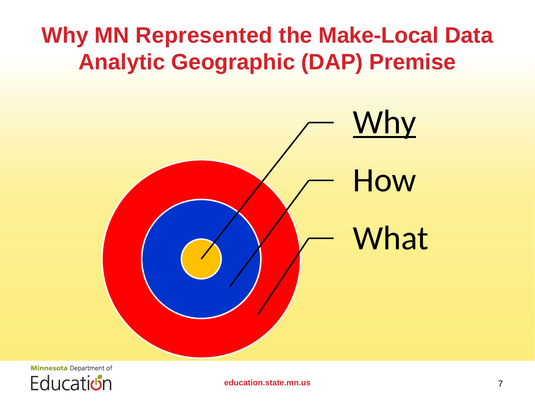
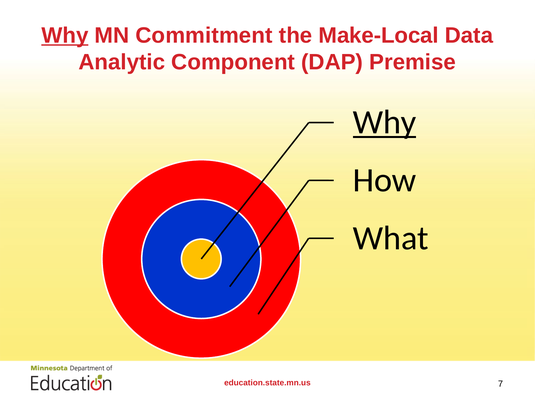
Why underline: none -> present (65, 35)
Represented: Represented -> Commitment (204, 35)
Geographic: Geographic -> Component (233, 62)
